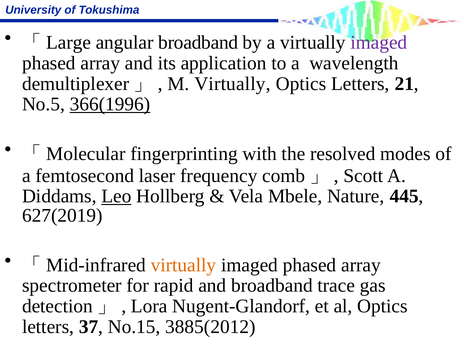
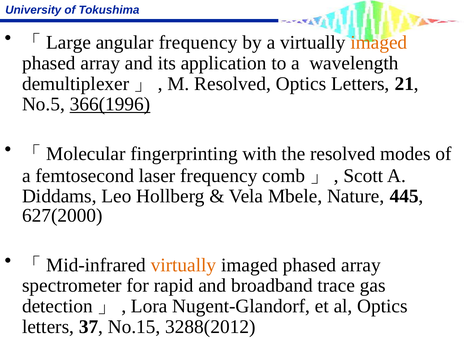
angular broadband: broadband -> frequency (198, 42)
imaged colour: purple -> orange (379, 42)
M Virtually: Virtually -> Resolved (233, 84)
Leo underline: present -> none (116, 196)
627(2019: 627(2019 -> 627(2000 (62, 216)
3885(2012: 3885(2012 -> 3288(2012 (210, 327)
